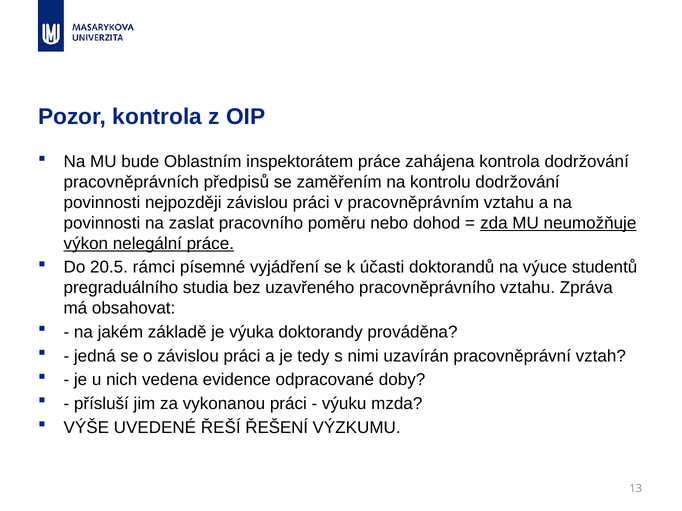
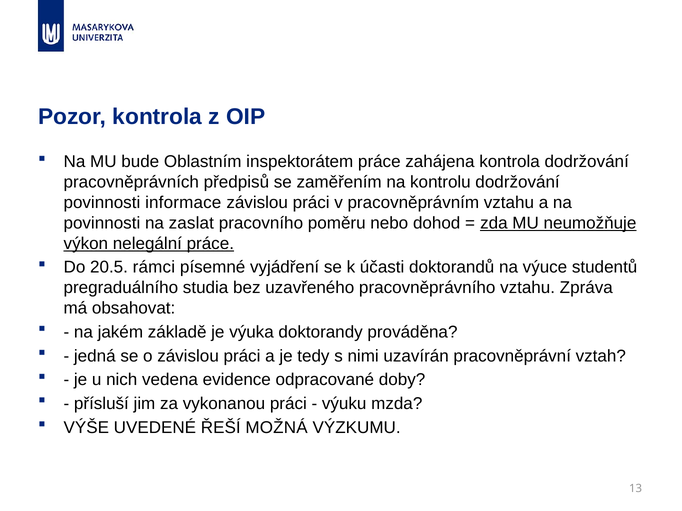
nejpozději: nejpozději -> informace (183, 203)
ŘEŠENÍ: ŘEŠENÍ -> MOŽNÁ (277, 428)
